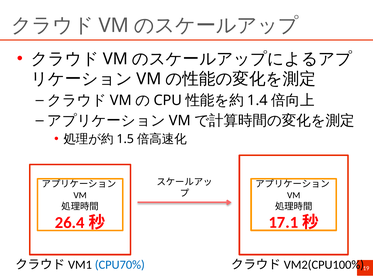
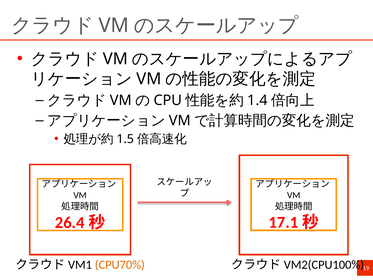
CPU70% colour: blue -> orange (120, 265)
